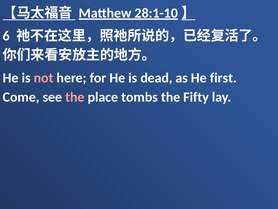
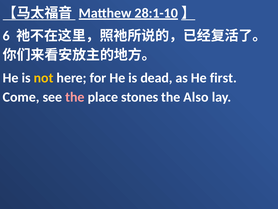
not colour: pink -> yellow (44, 78)
tombs: tombs -> stones (140, 97)
Fifty: Fifty -> Also (196, 97)
